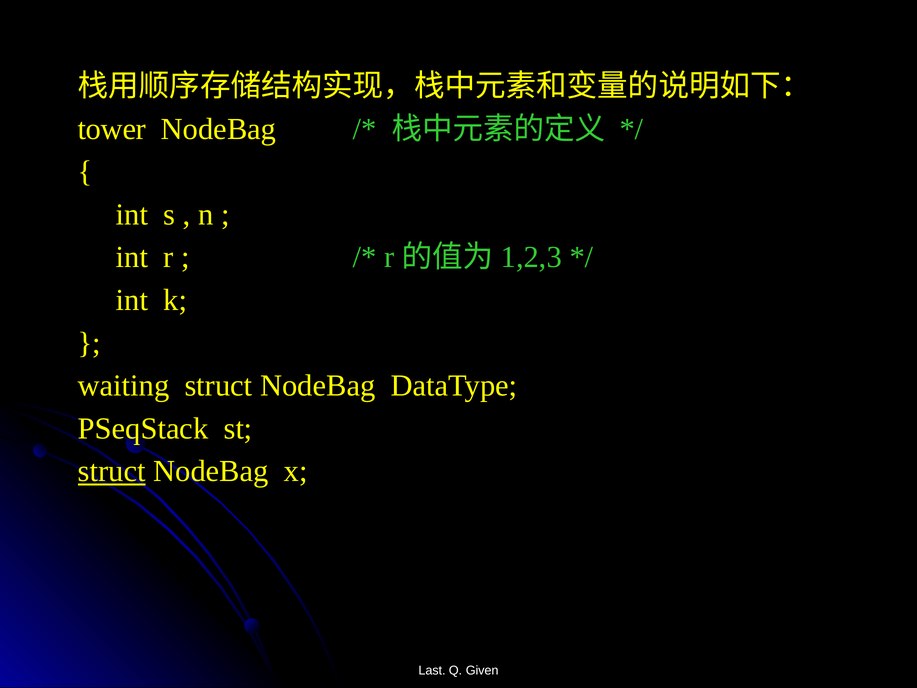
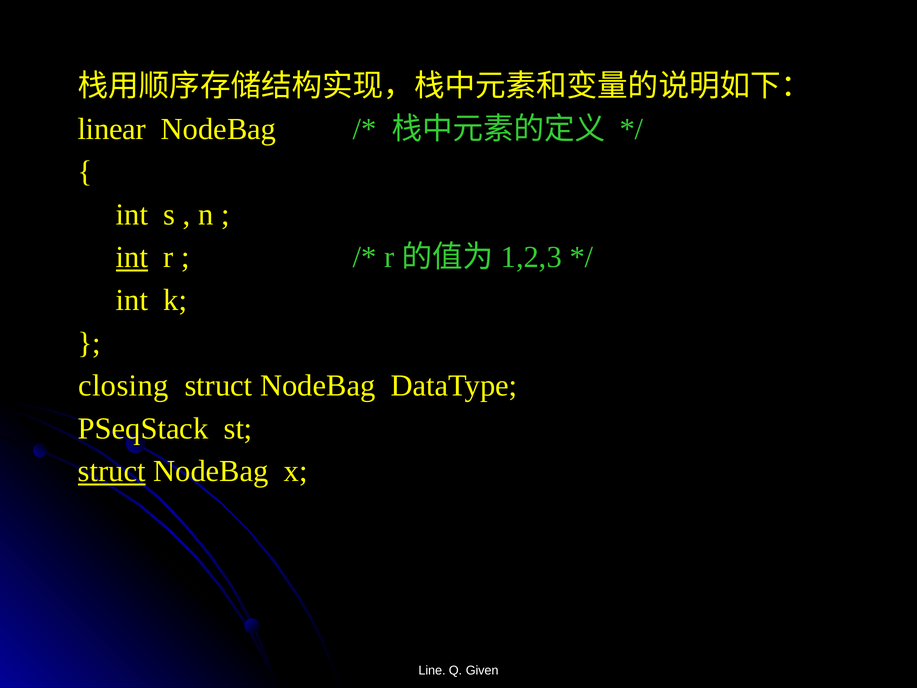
tower: tower -> linear (112, 129)
int underline: none -> present (132, 257)
waiting: waiting -> closing (123, 386)
Last: Last -> Line (432, 670)
